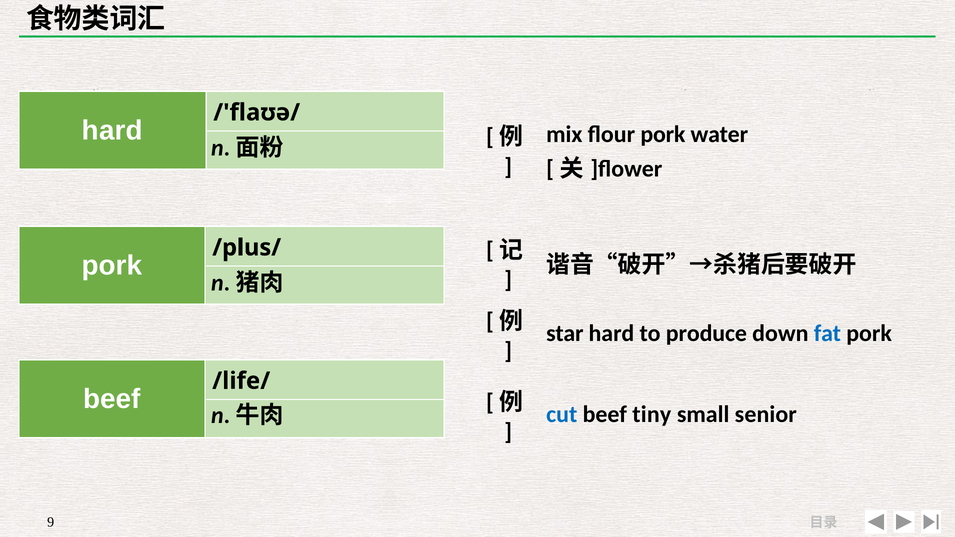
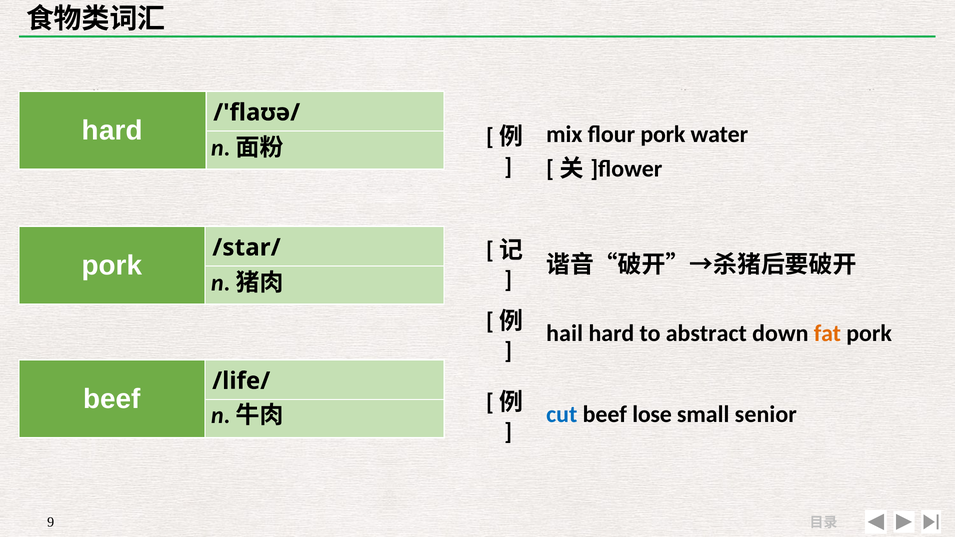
/plus/: /plus/ -> /star/ (246, 248)
star: star -> hail (565, 334)
produce: produce -> abstract (706, 334)
fat colour: blue -> orange (827, 334)
tiny: tiny -> lose (652, 415)
